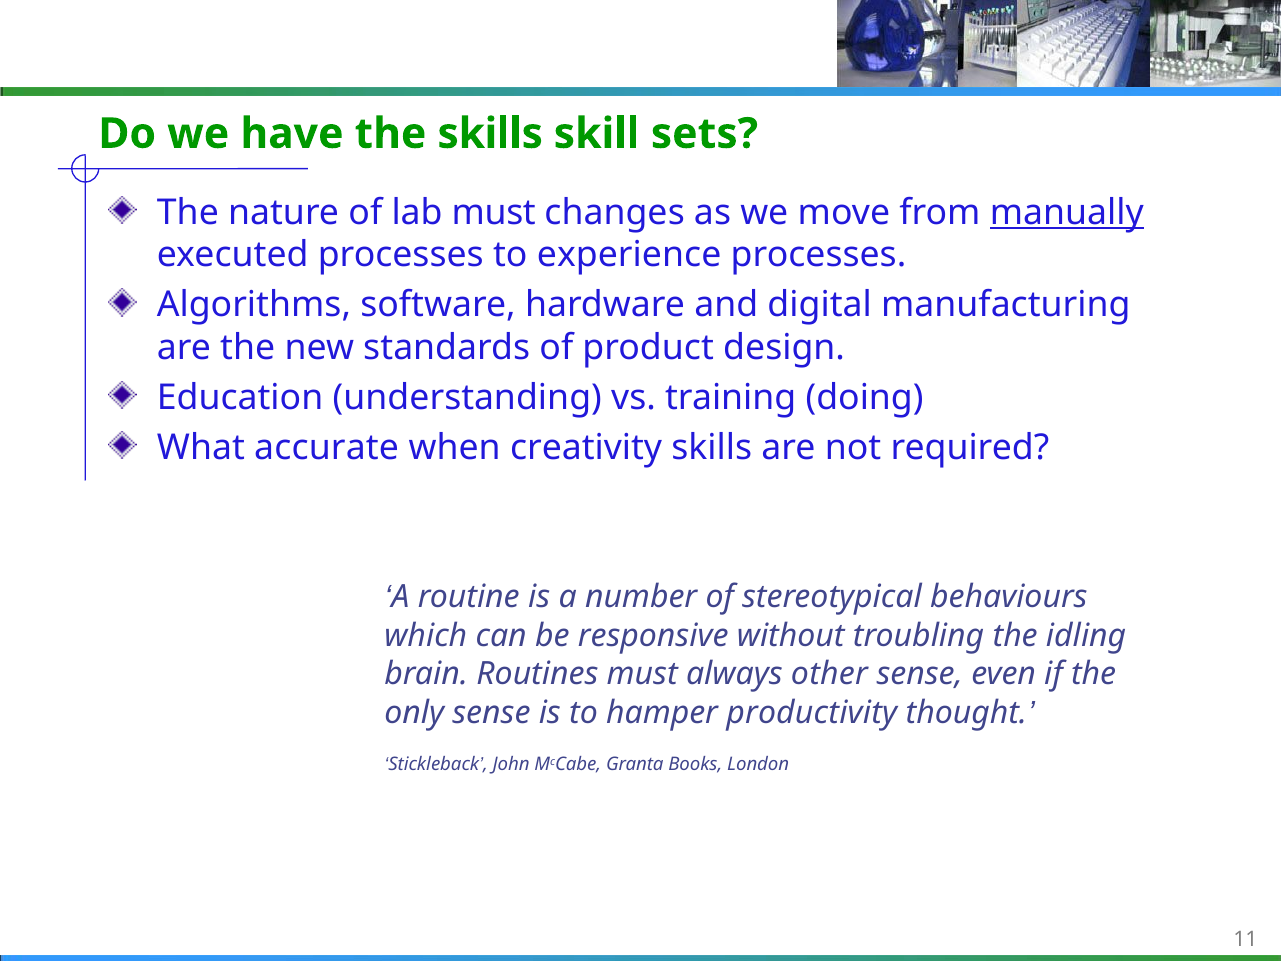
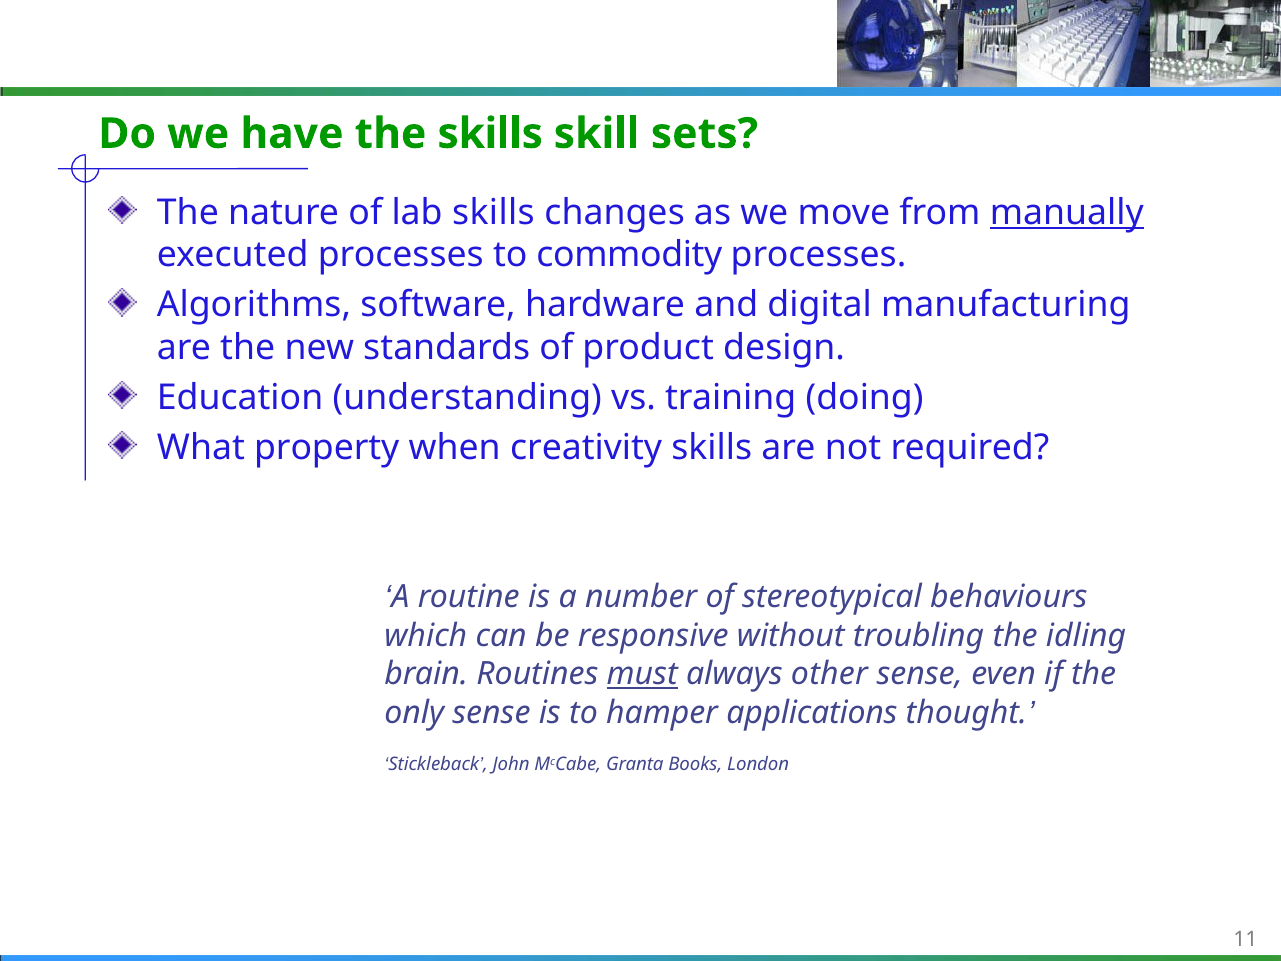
lab must: must -> skills (493, 212)
experience: experience -> commodity (629, 255)
accurate: accurate -> property (327, 447)
must underline: none -> present (642, 674)
productivity: productivity -> applications (812, 712)
